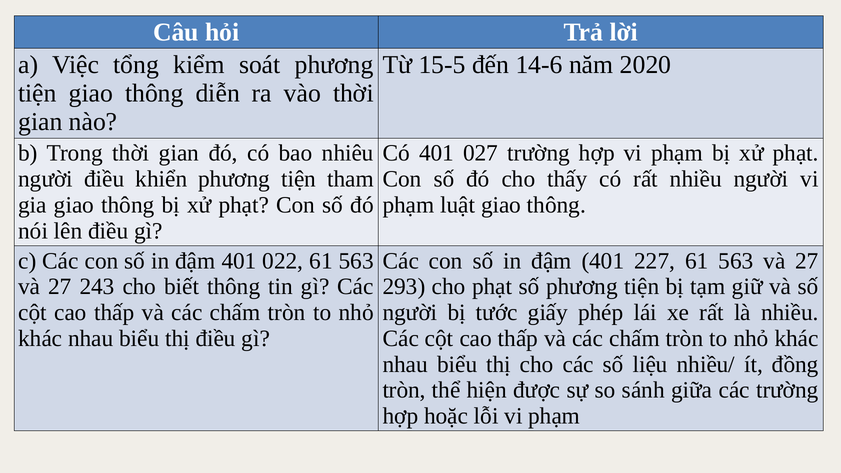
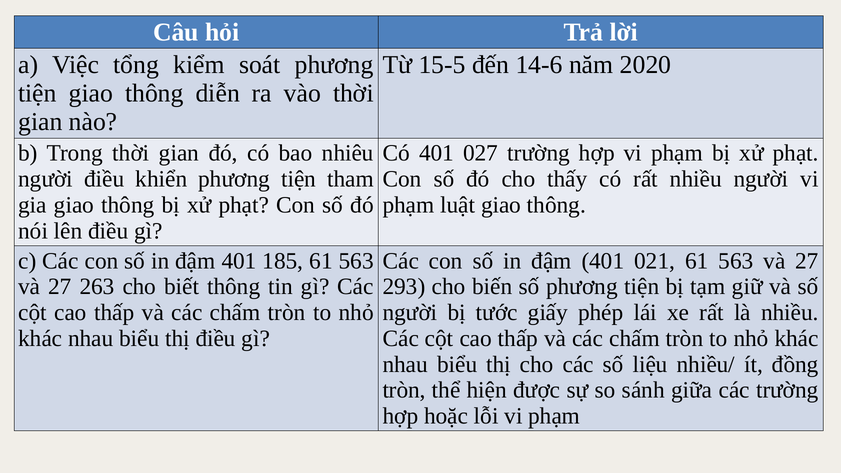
022: 022 -> 185 (283, 261)
227: 227 -> 021 (655, 261)
243: 243 -> 263 (97, 287)
cho phạt: phạt -> biến (492, 287)
